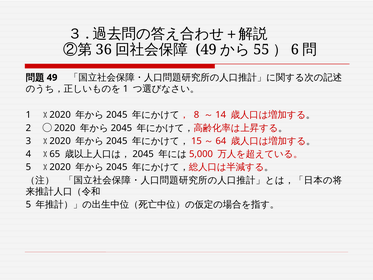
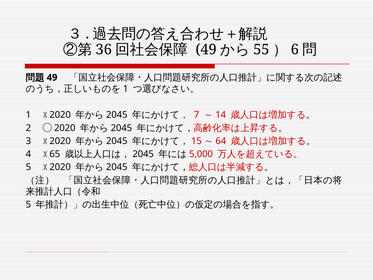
8: 8 -> 7 (197, 115)
